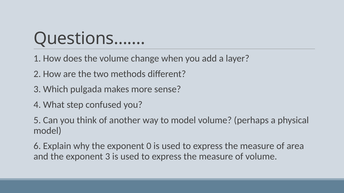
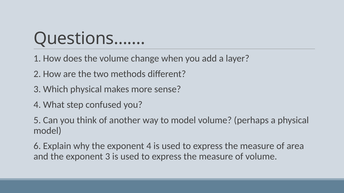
Which pulgada: pulgada -> physical (86, 90)
exponent 0: 0 -> 4 (149, 146)
